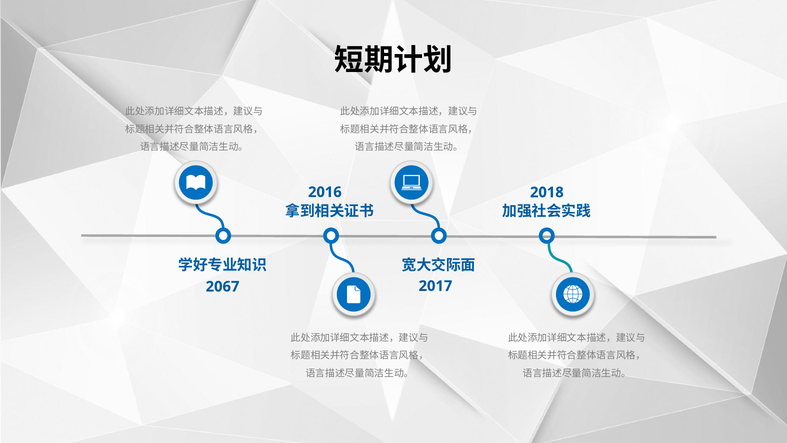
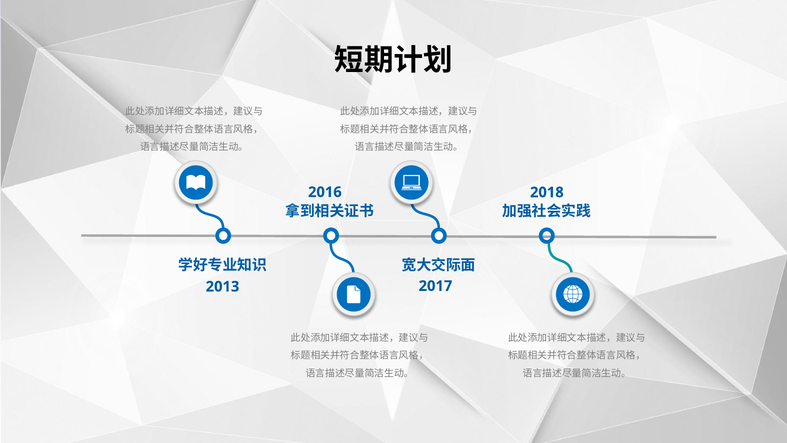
2067: 2067 -> 2013 (223, 287)
